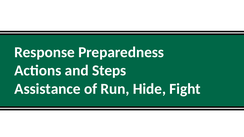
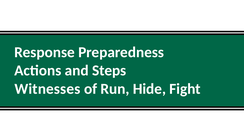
Assistance: Assistance -> Witnesses (47, 89)
